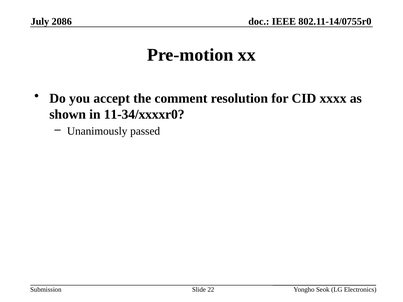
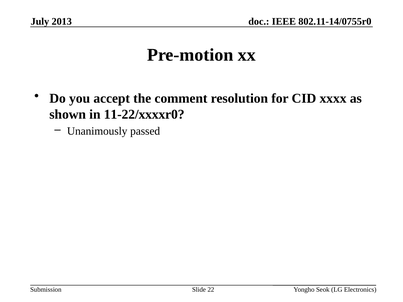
2086: 2086 -> 2013 (62, 22)
11-34/xxxxr0: 11-34/xxxxr0 -> 11-22/xxxxr0 (144, 114)
